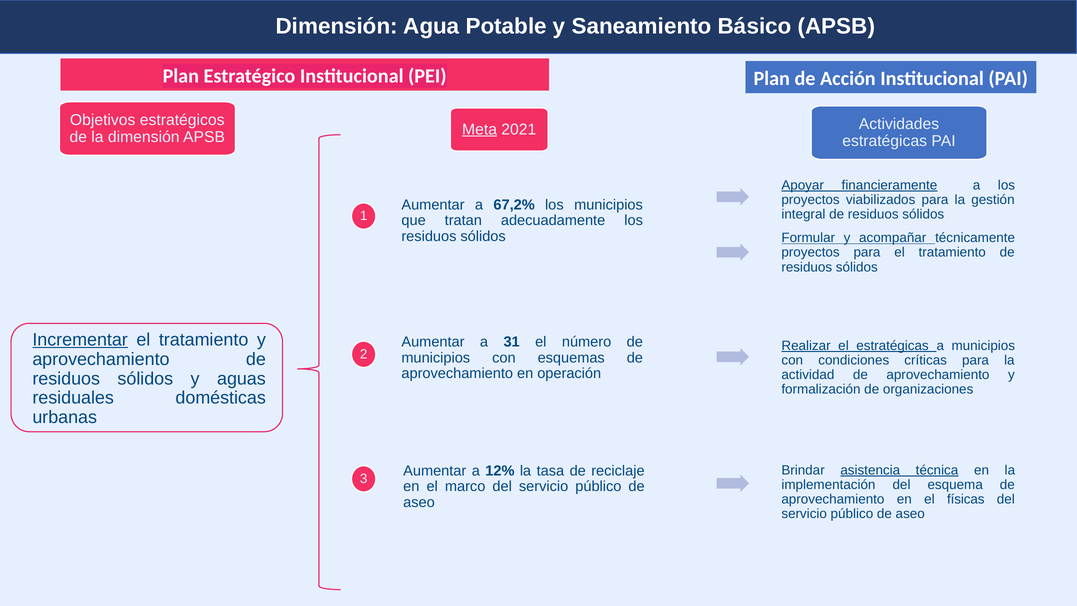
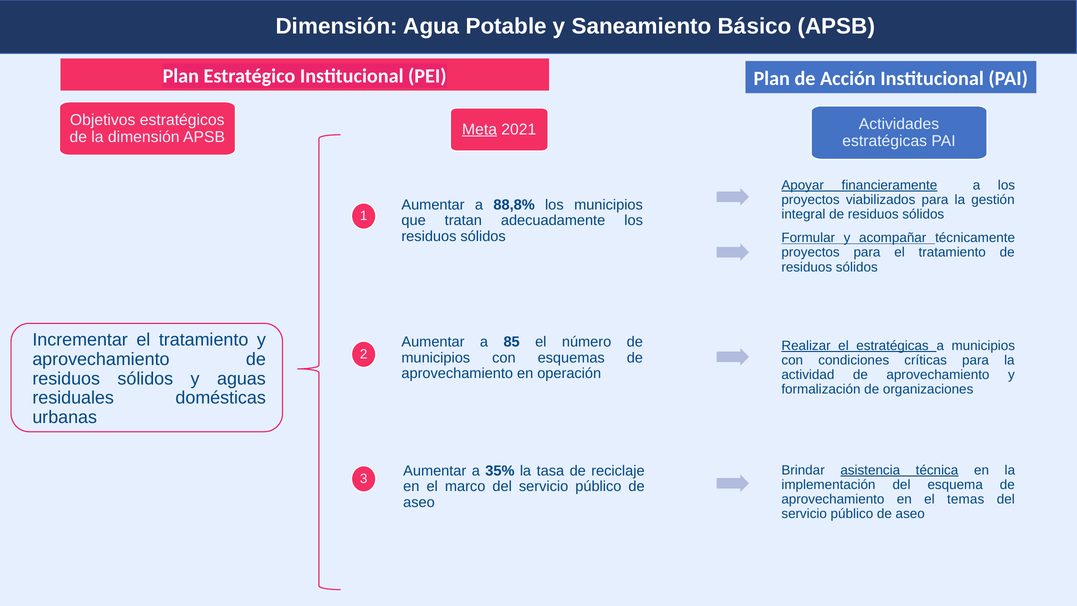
67,2%: 67,2% -> 88,8% (514, 205)
Incrementar underline: present -> none (80, 340)
31: 31 -> 85 (512, 342)
12%: 12% -> 35% (500, 471)
físicas: físicas -> temas (966, 499)
